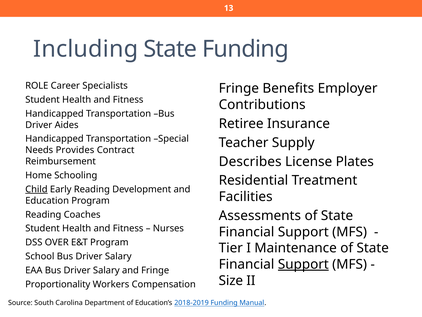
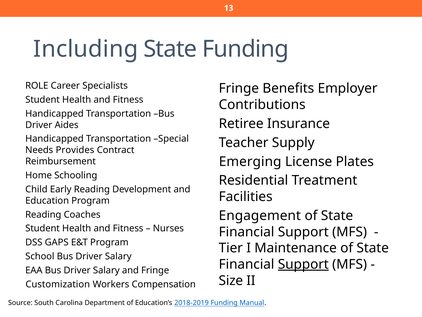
Describes: Describes -> Emerging (250, 161)
Child underline: present -> none (36, 189)
Assessments: Assessments -> Engagement (260, 215)
OVER: OVER -> GAPS (57, 242)
Proportionality: Proportionality -> Customization (58, 284)
